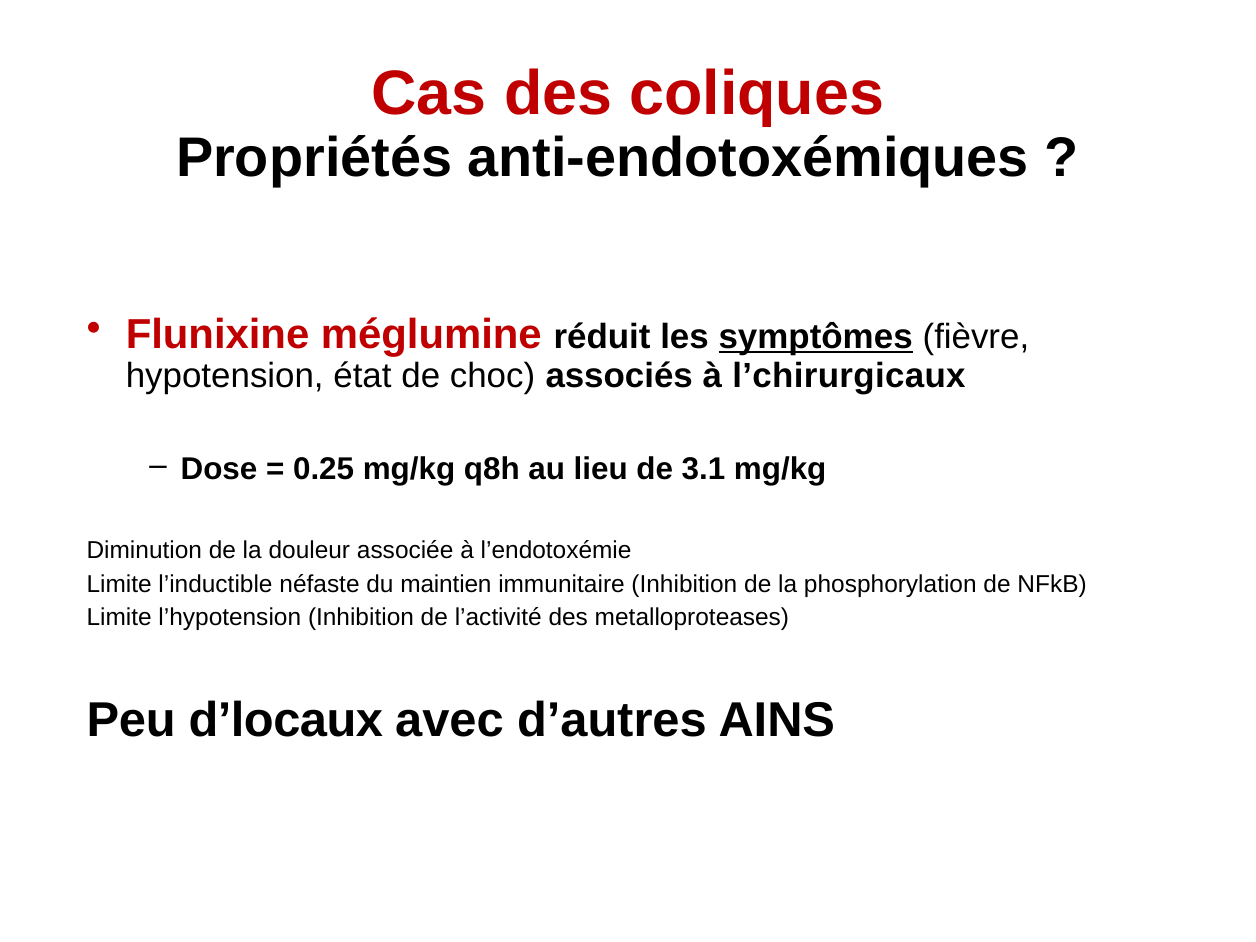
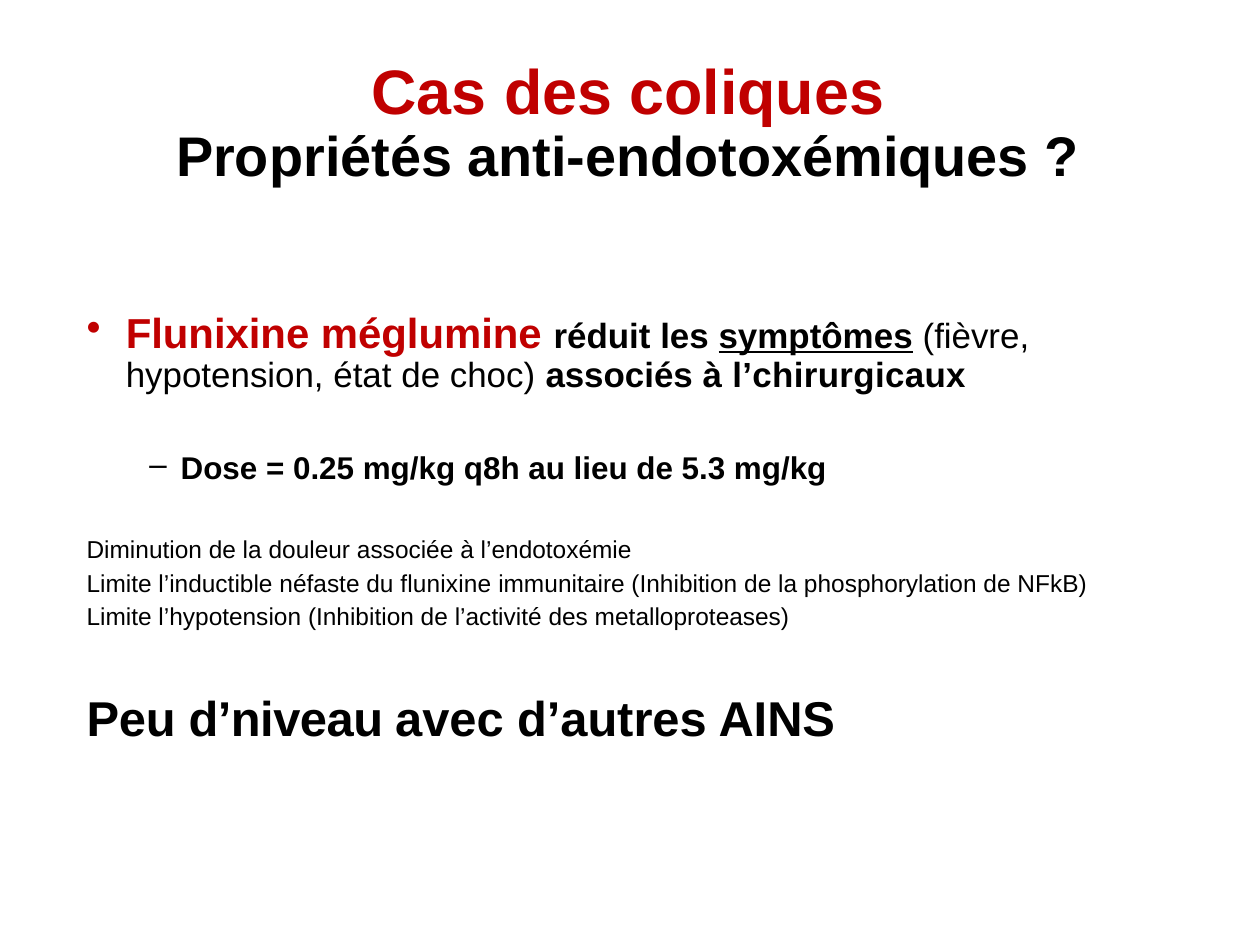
3.1: 3.1 -> 5.3 (703, 470)
du maintien: maintien -> flunixine (446, 584)
d’locaux: d’locaux -> d’niveau (286, 720)
